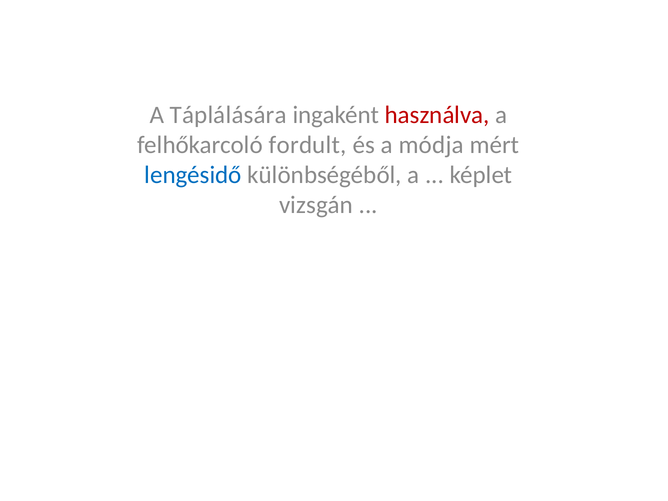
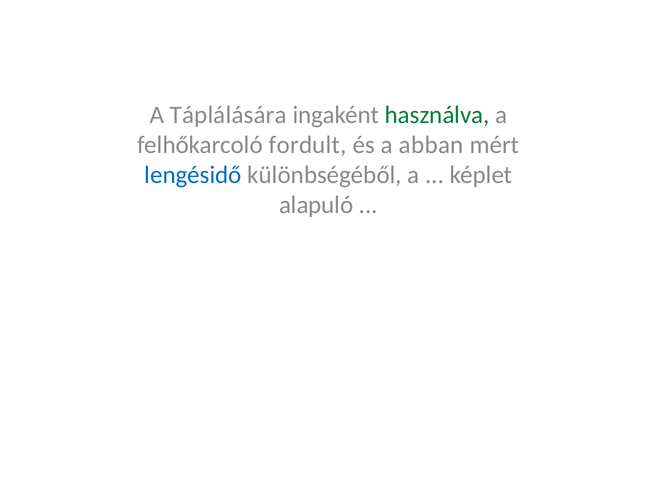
használva colour: red -> green (437, 115)
módja: módja -> abban (431, 145)
vizsgán: vizsgán -> alapuló (316, 205)
